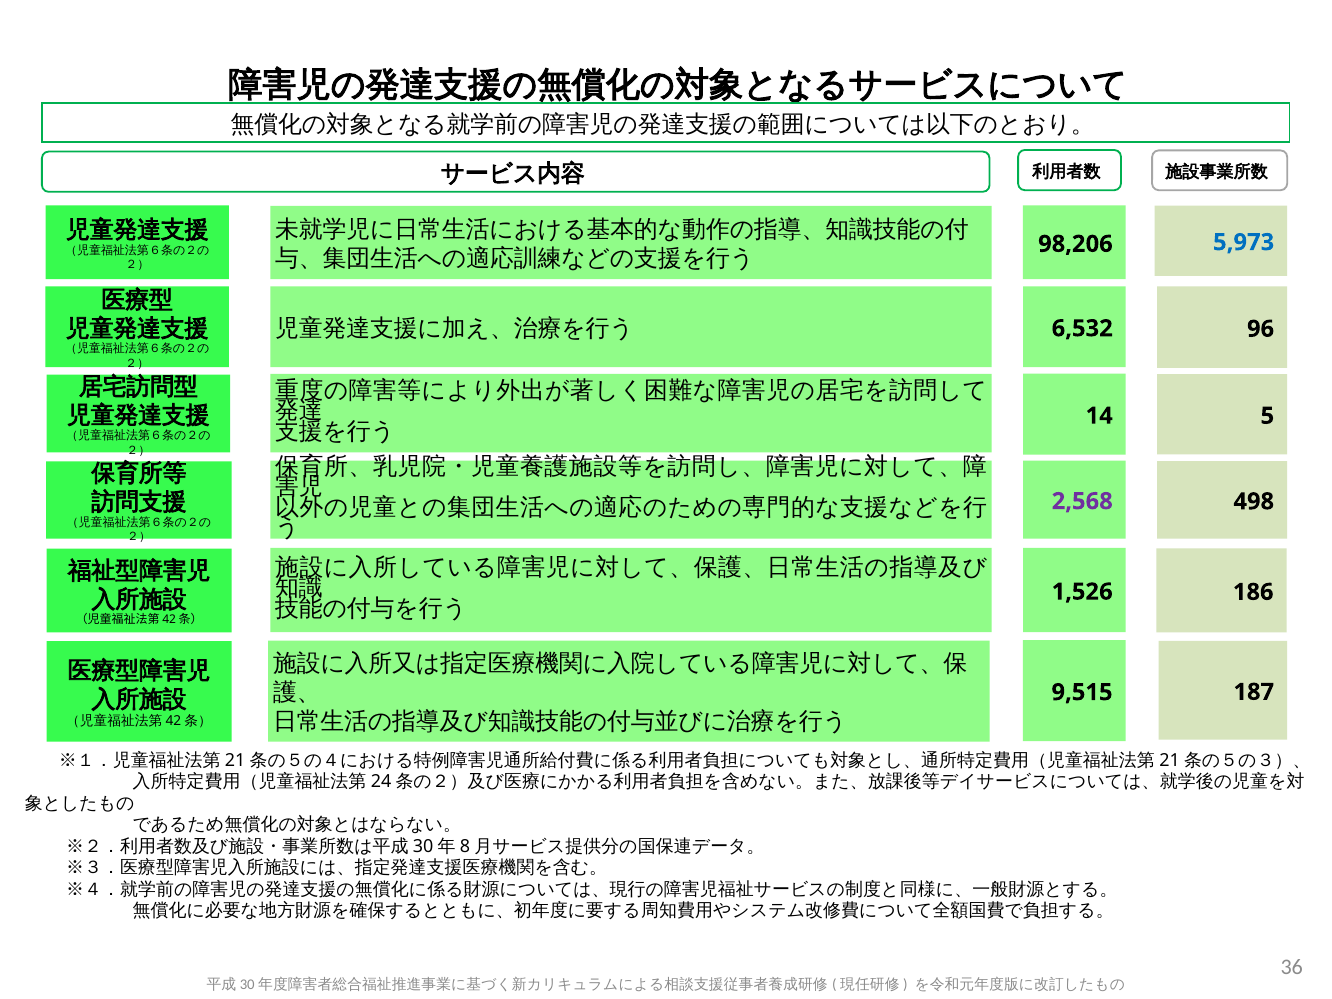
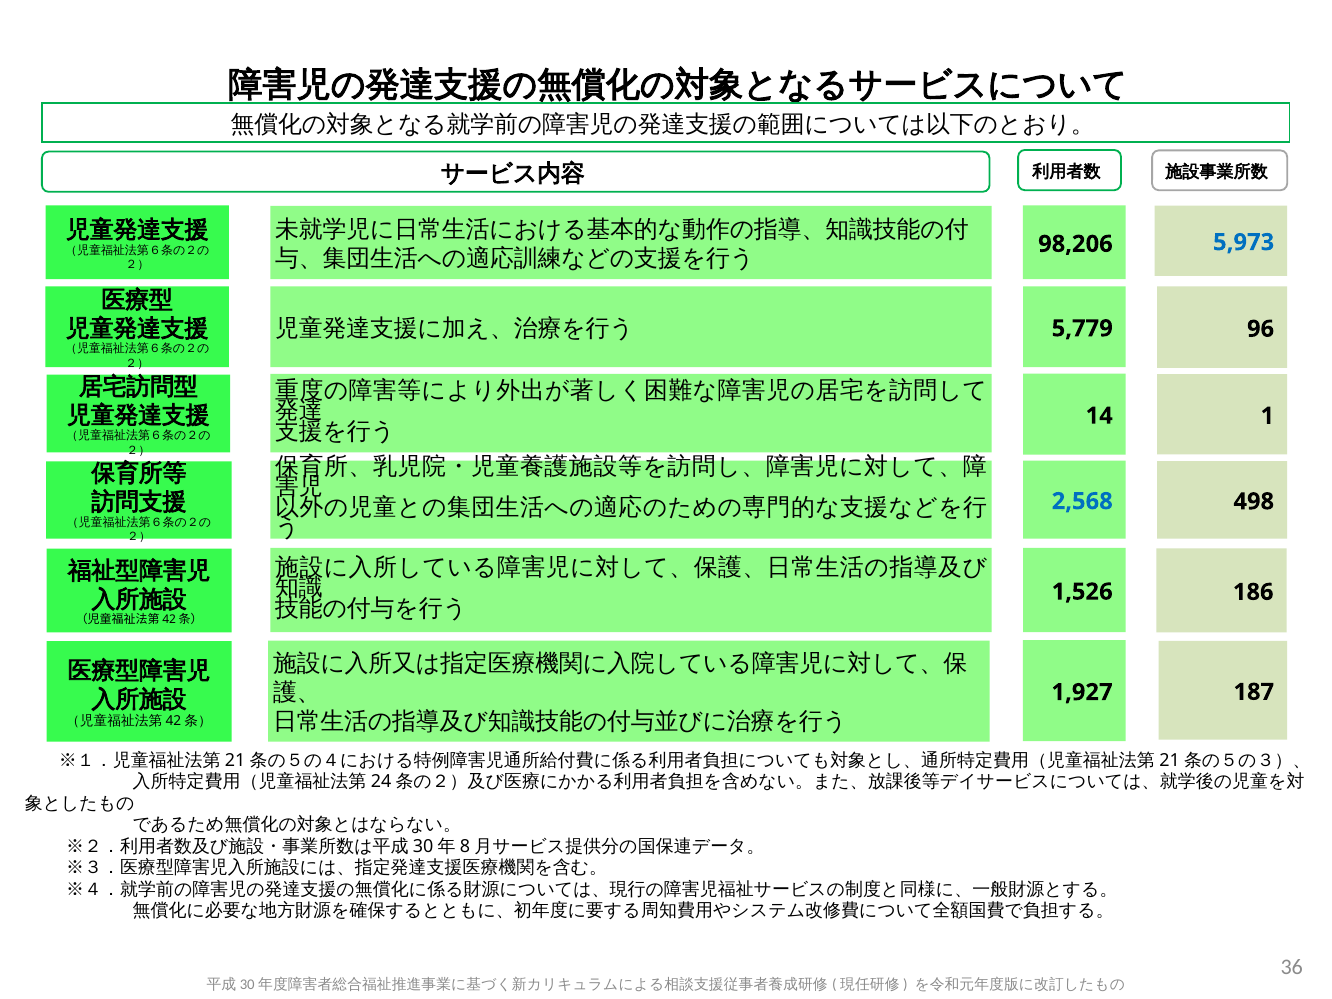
6,532: 6,532 -> 5,779 (1082, 328)
5: 5 -> 1 (1267, 416)
2,568 colour: purple -> blue (1082, 501)
9,515: 9,515 -> 1,927 (1082, 692)
